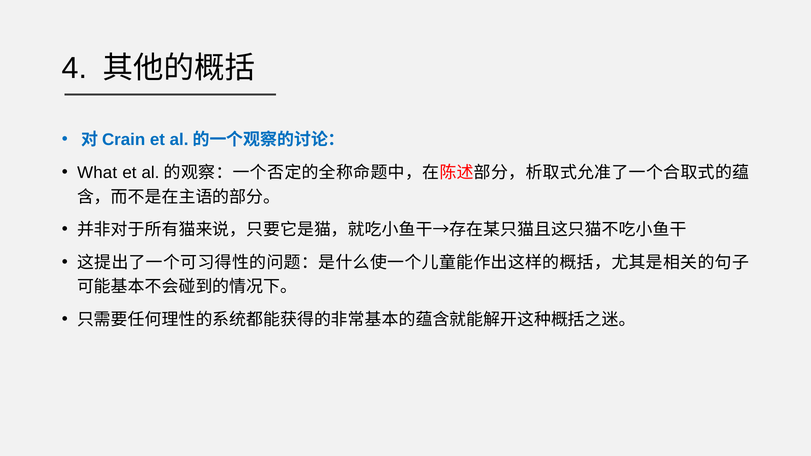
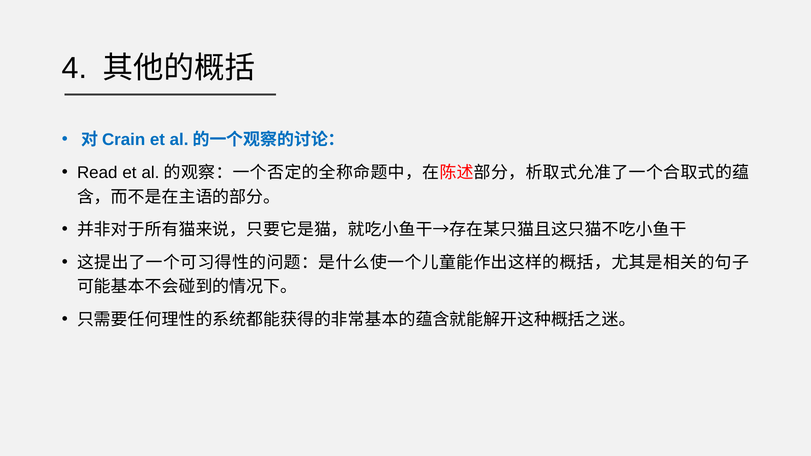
What: What -> Read (97, 173)
